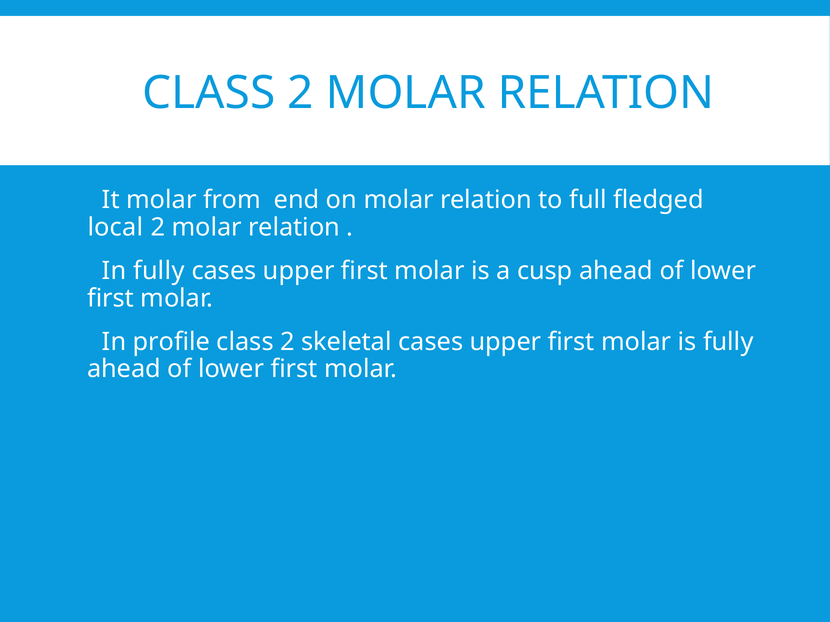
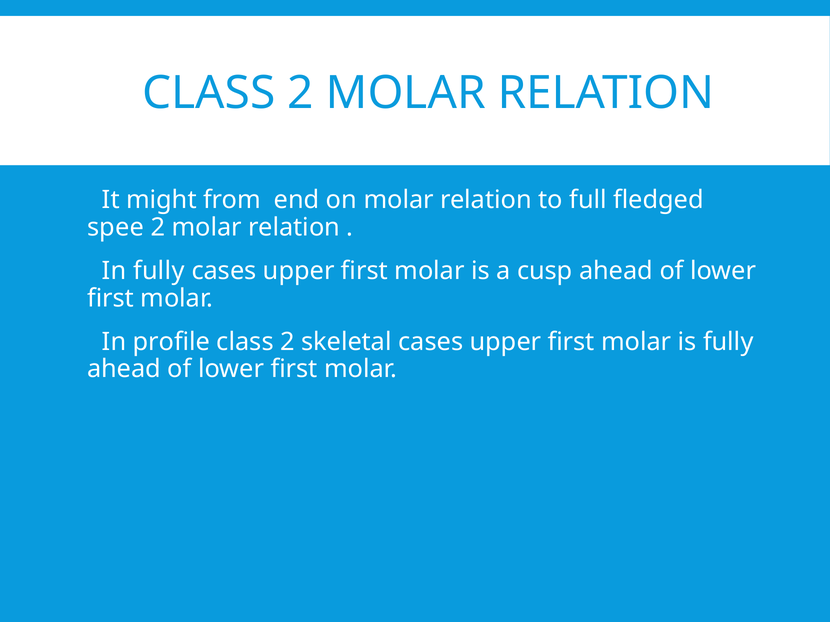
molar: molar -> might (161, 200)
local: local -> spee (116, 228)
